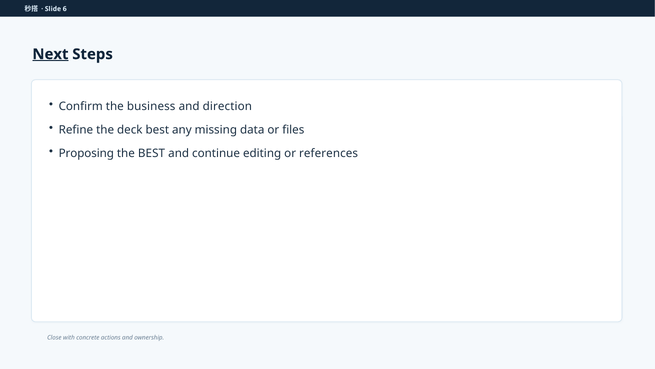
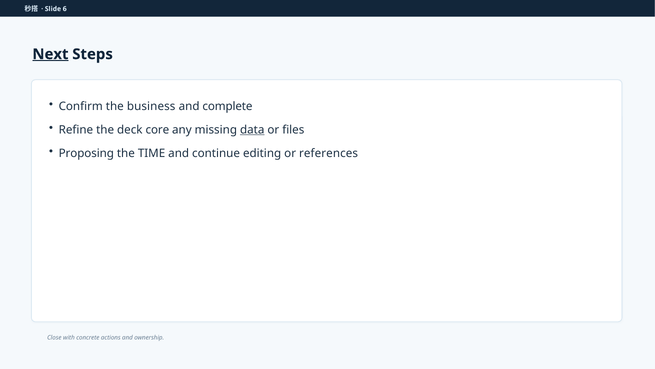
direction: direction -> complete (227, 106)
deck best: best -> core (157, 129)
data underline: none -> present (252, 129)
the BEST: BEST -> TIME (152, 153)
